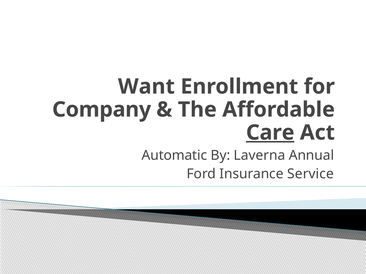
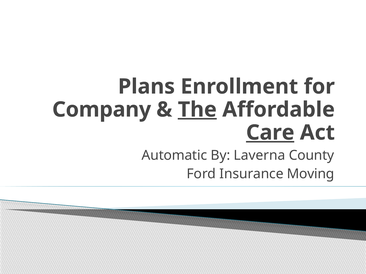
Want: Want -> Plans (146, 87)
The underline: none -> present (197, 110)
Annual: Annual -> County (311, 156)
Service: Service -> Moving (311, 174)
